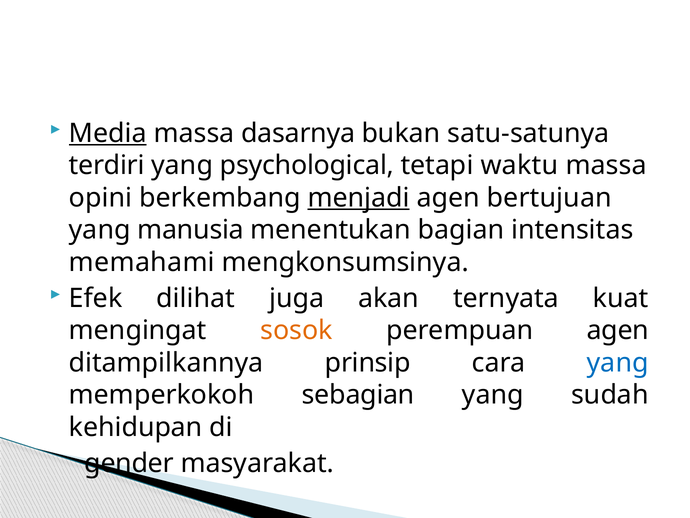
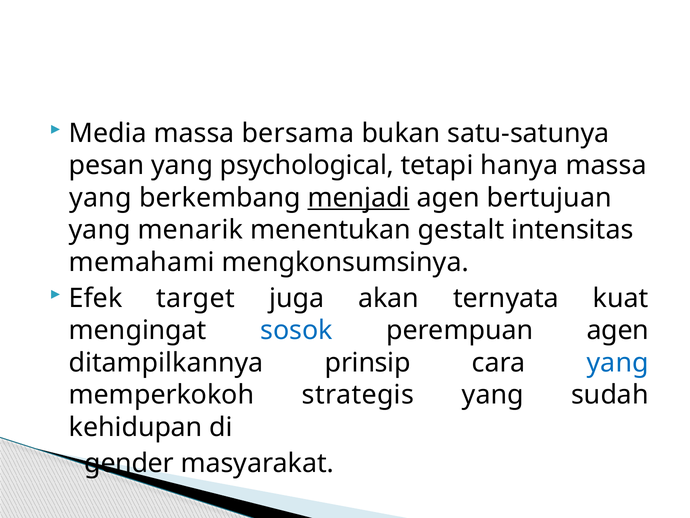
Media underline: present -> none (108, 133)
dasarnya: dasarnya -> bersama (298, 133)
terdiri: terdiri -> pesan (107, 165)
waktu: waktu -> hanya (519, 165)
opini: opini -> yang (100, 198)
manusia: manusia -> menarik (190, 230)
bagian: bagian -> gestalt (461, 230)
dilihat: dilihat -> target (196, 298)
sosok colour: orange -> blue (297, 330)
sebagian: sebagian -> strategis (358, 395)
